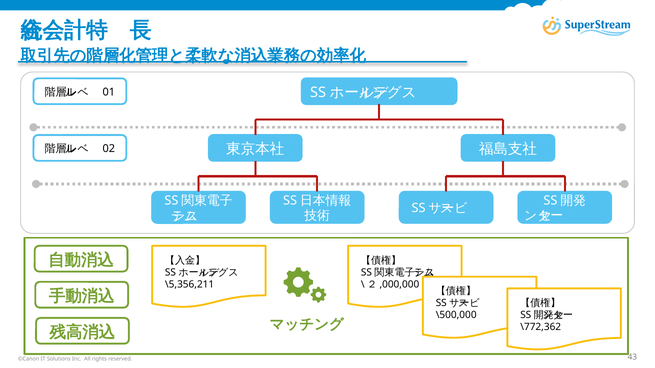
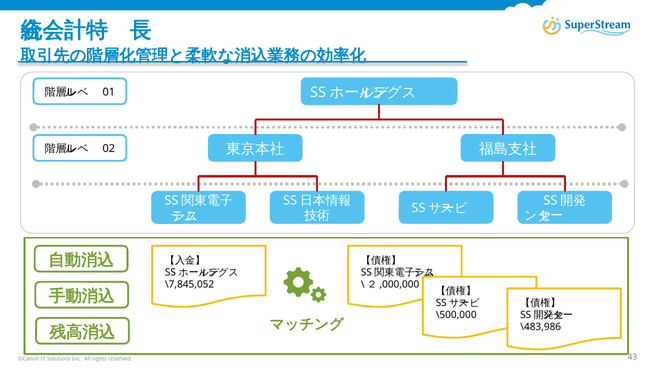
\5,356,211: \5,356,211 -> \7,845,052 (190, 285)
\772,362: \772,362 -> \483,986 (541, 327)
